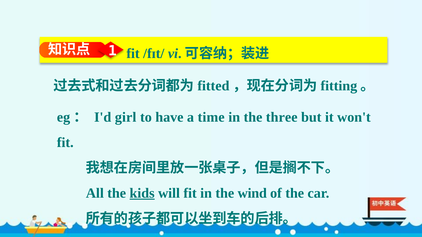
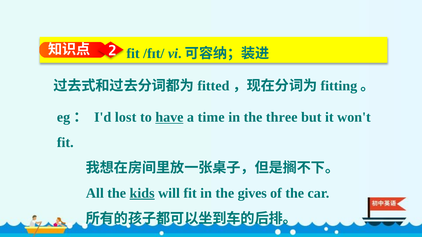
1: 1 -> 2 (112, 51)
girl: girl -> lost (126, 118)
have underline: none -> present (169, 118)
wind: wind -> gives (252, 193)
